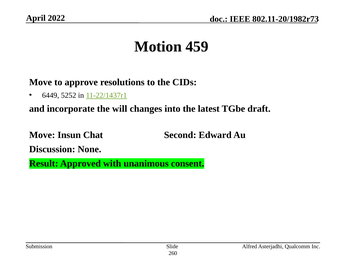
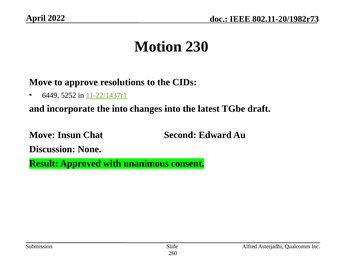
459: 459 -> 230 (197, 47)
the will: will -> into (120, 109)
